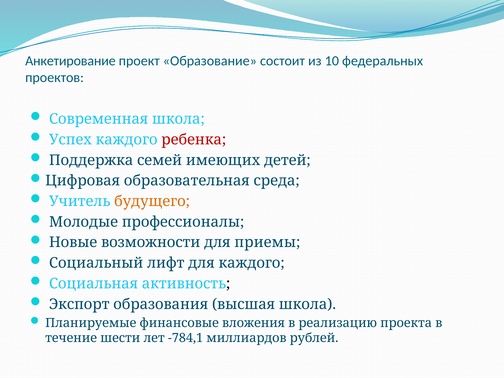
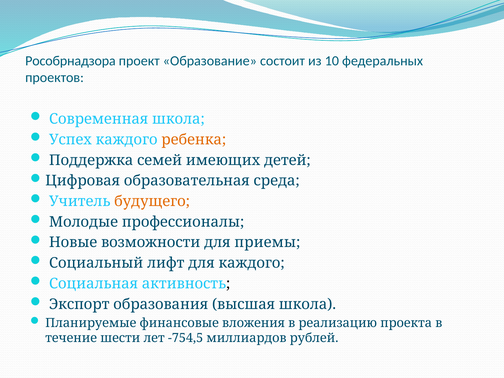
Анкетирование: Анкетирование -> Рособрнадзора (70, 61)
ребенка colour: red -> orange (194, 140)
-784,1: -784,1 -> -754,5 (186, 338)
